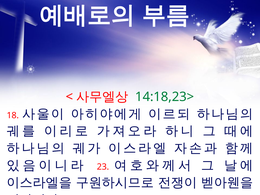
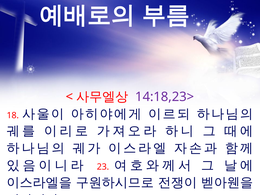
14:18,23> colour: green -> purple (165, 97)
